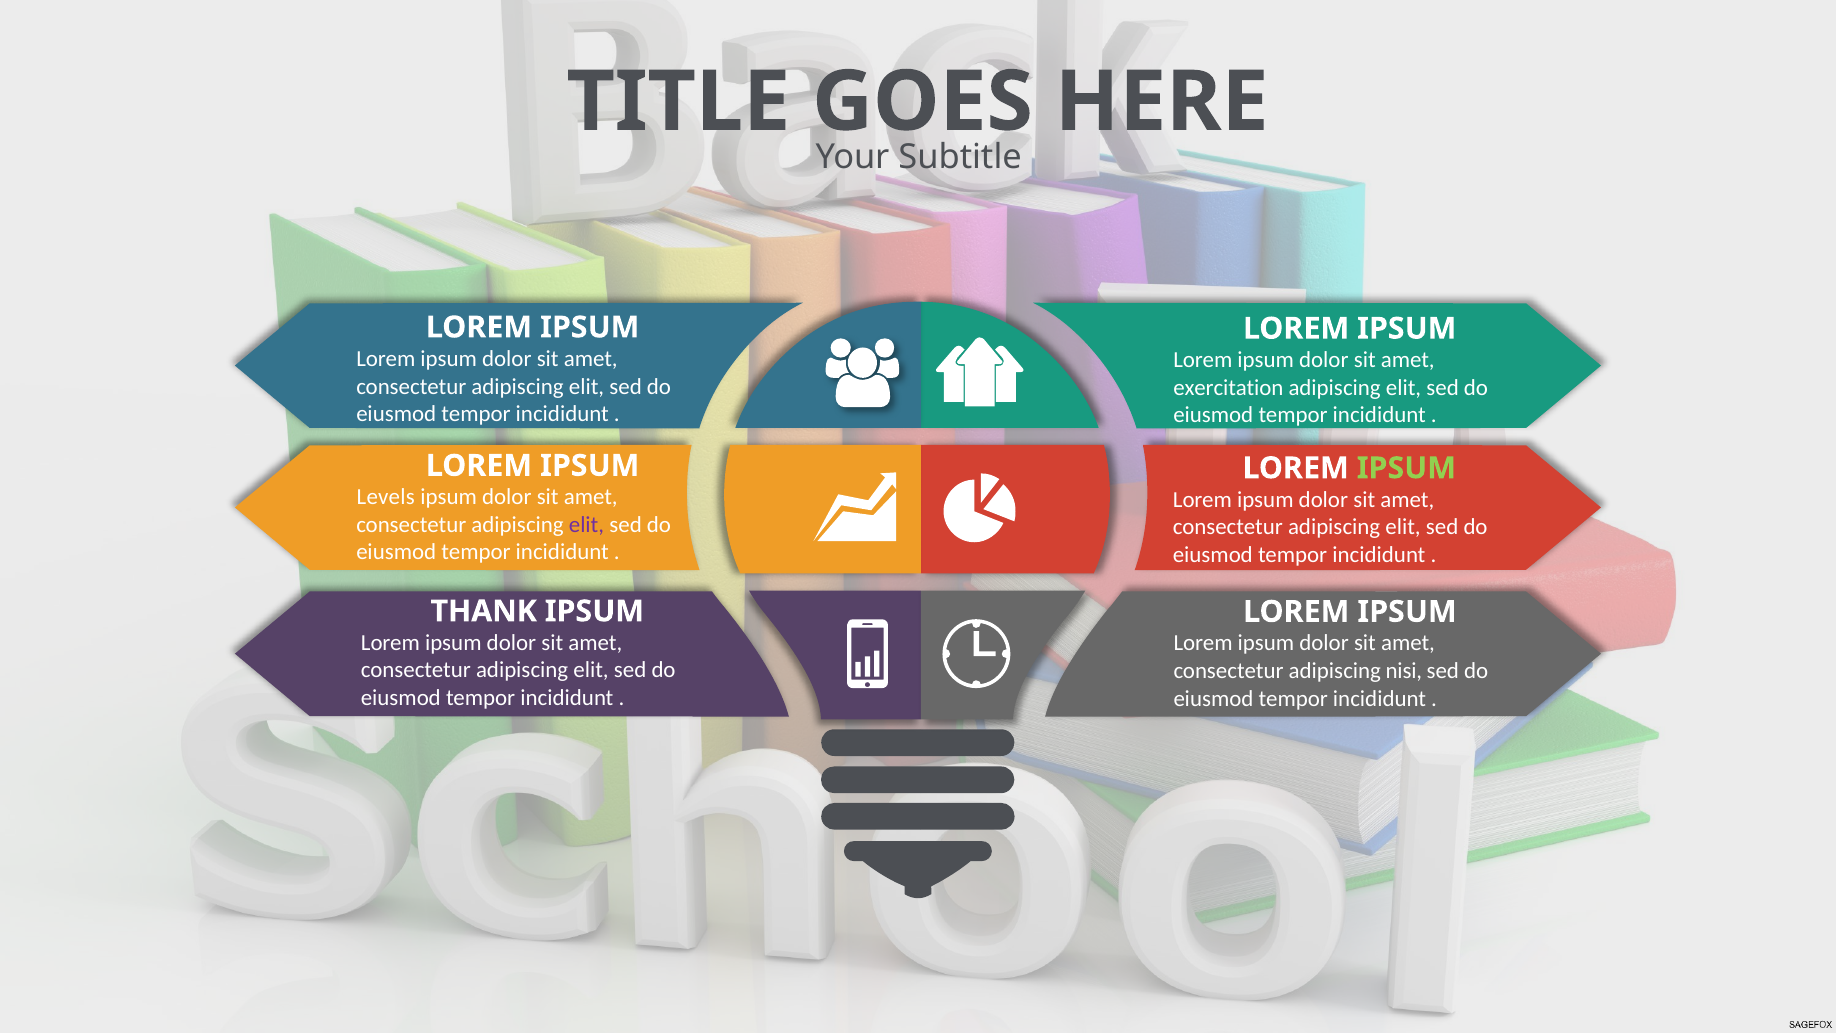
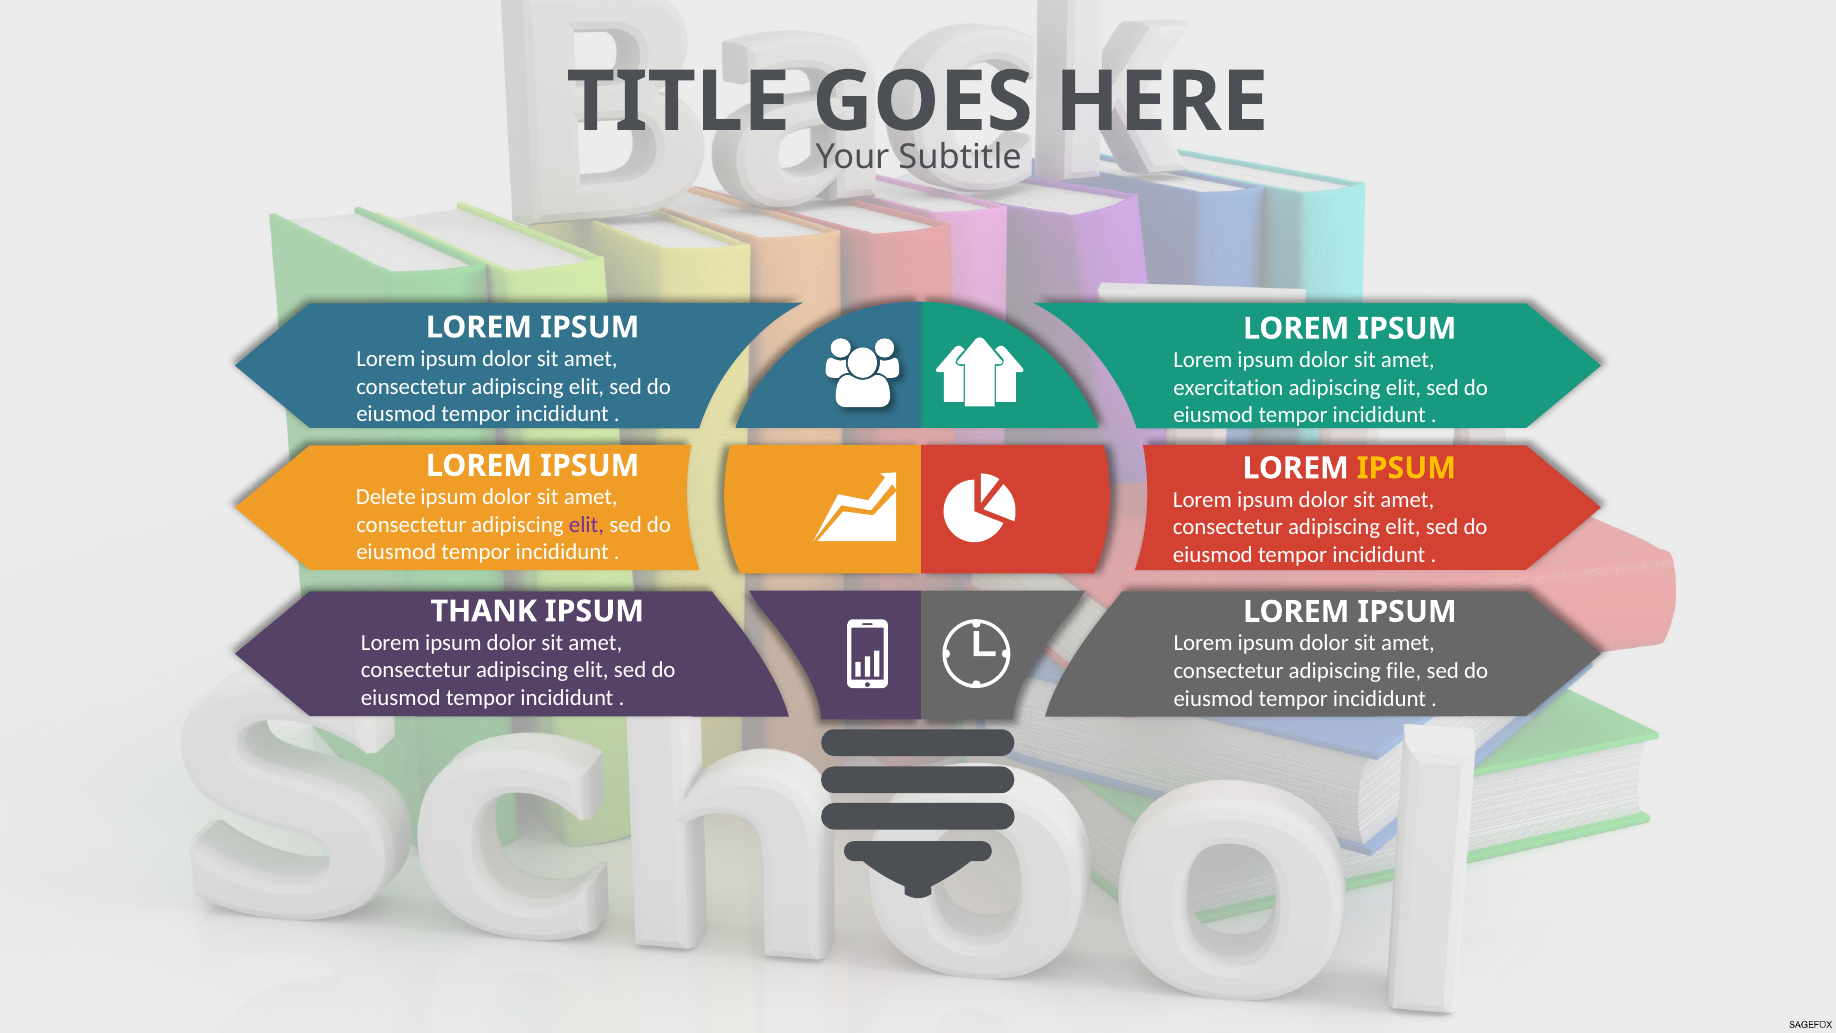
IPSUM colour: light green -> yellow (1406, 468)
Levels: Levels -> Delete (386, 497)
nisi: nisi -> file (1404, 671)
